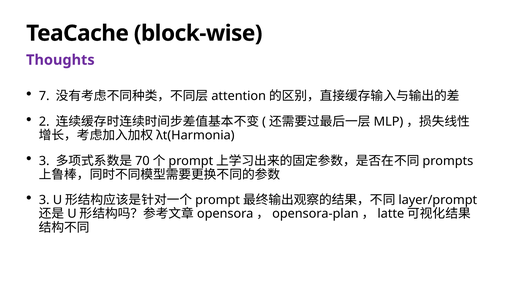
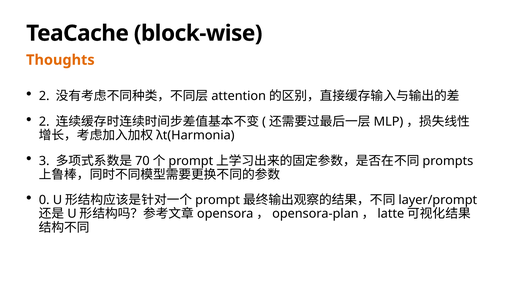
Thoughts colour: purple -> orange (60, 60)
7: 7 -> 2 (44, 96)
3: 3 -> 0 (44, 201)
